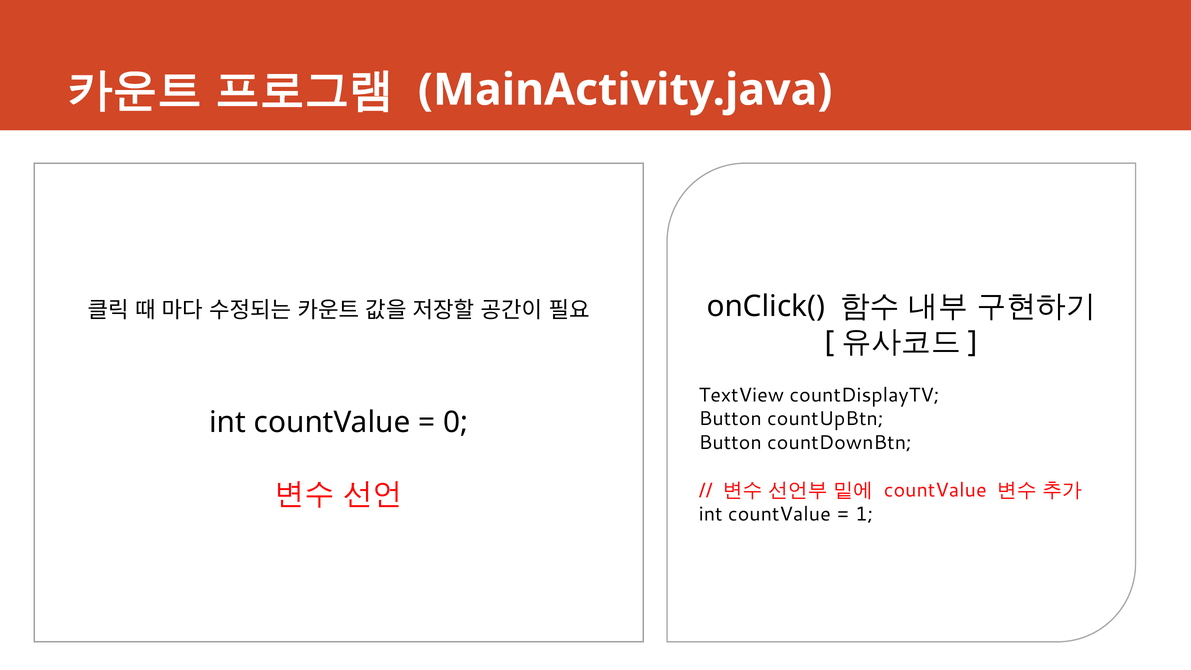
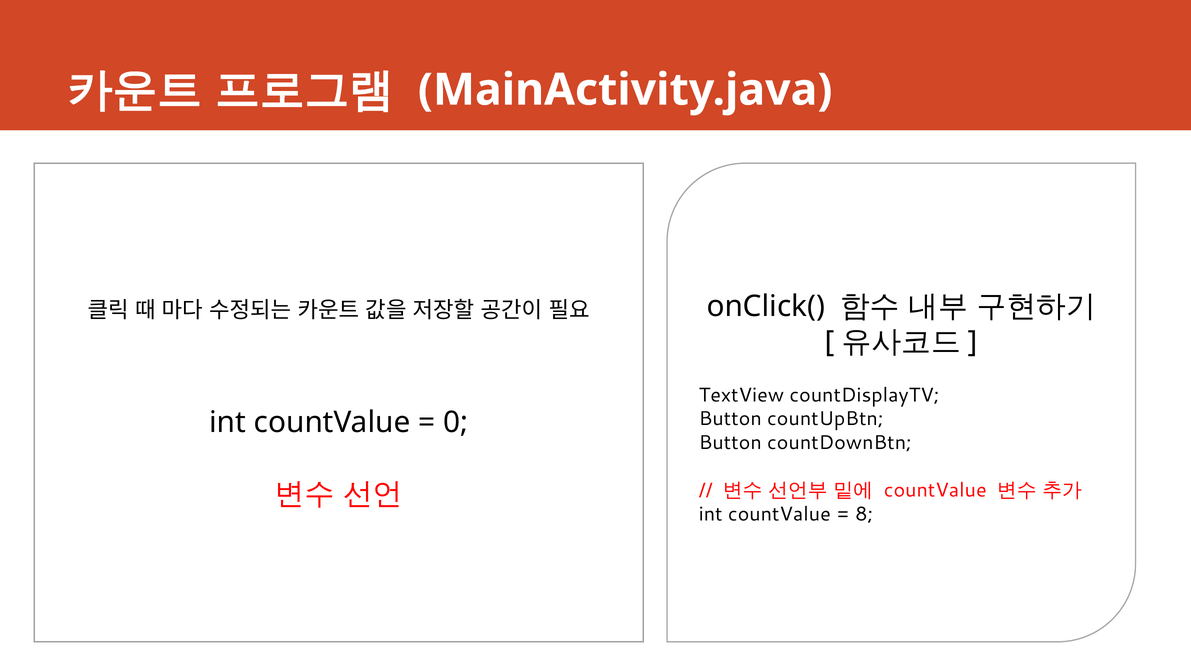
1: 1 -> 8 (864, 514)
